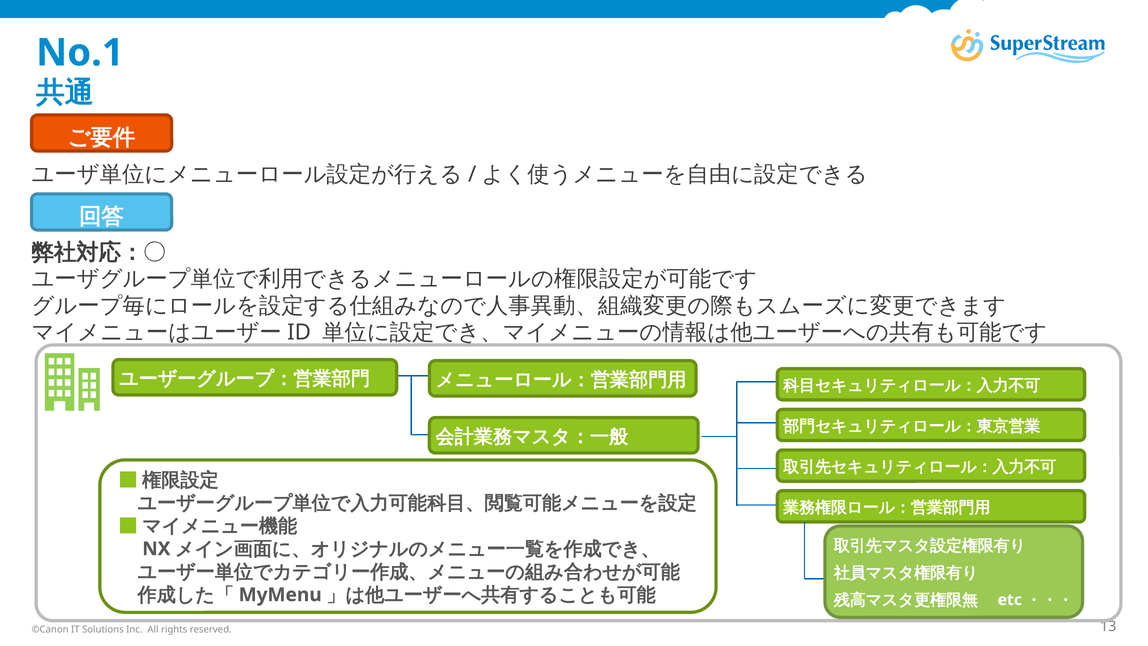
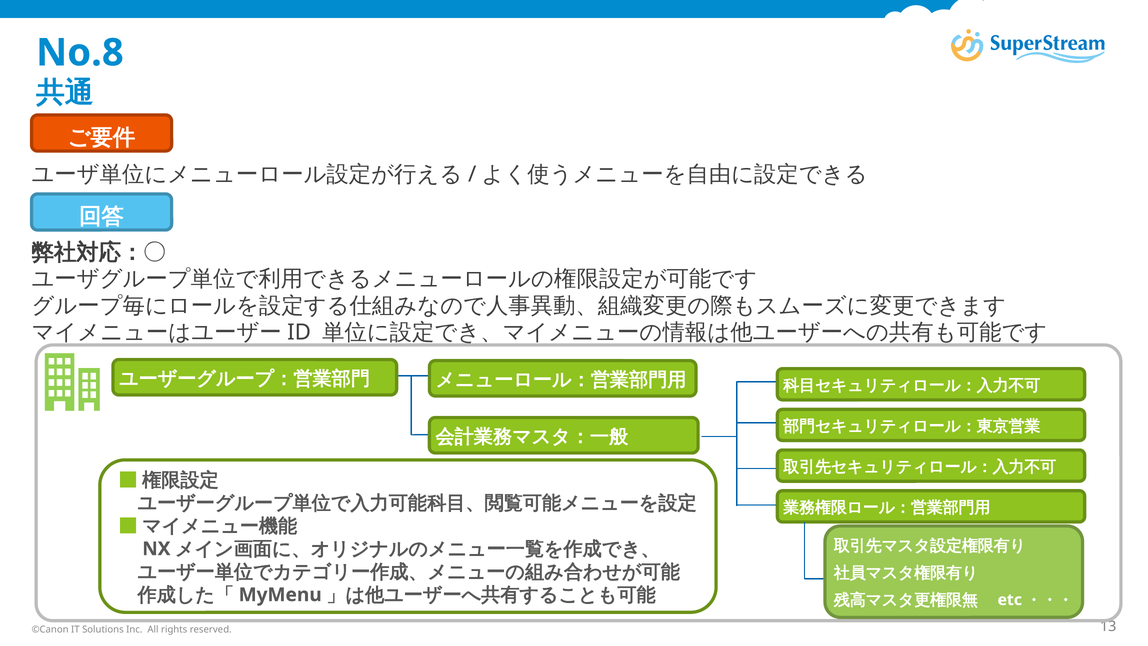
No.1: No.1 -> No.8 (80, 53)
